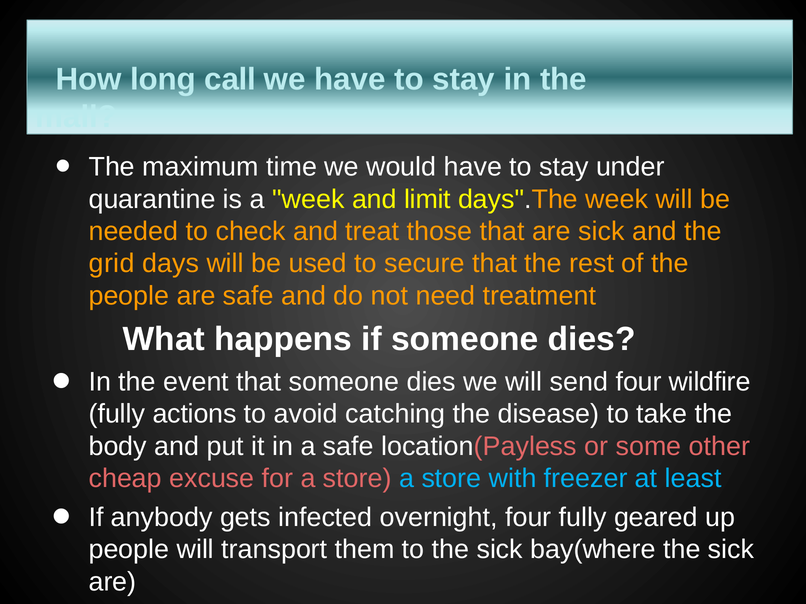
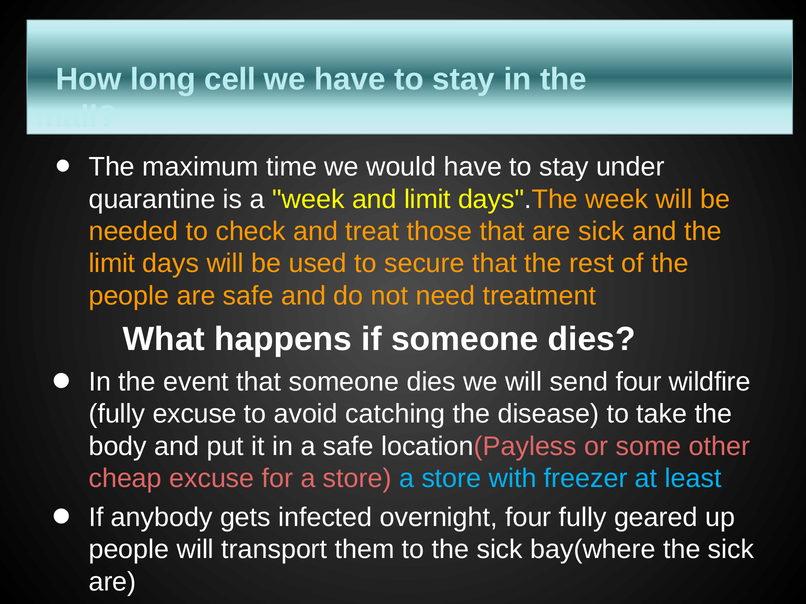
call: call -> cell (230, 79)
grid: grid -> limit (112, 264)
fully actions: actions -> excuse (195, 414)
